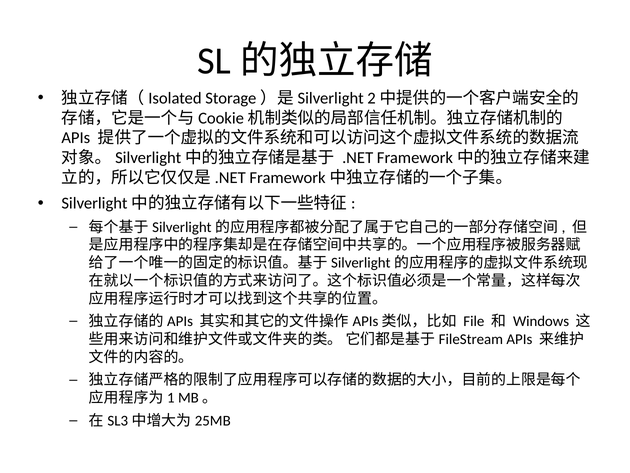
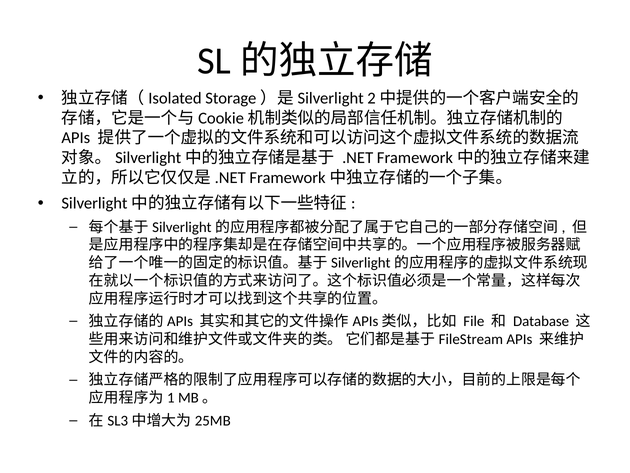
Windows: Windows -> Database (541, 321)
